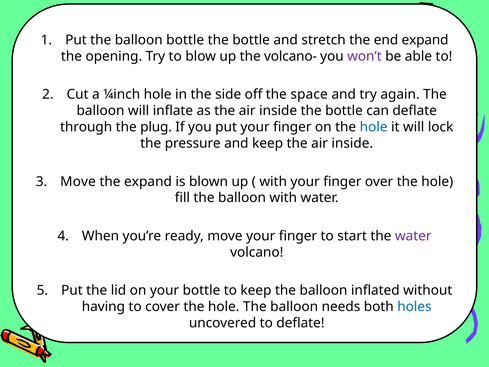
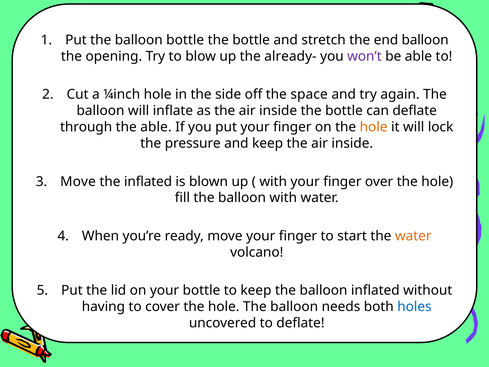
end expand: expand -> balloon (425, 40)
volcano-: volcano- -> already- (290, 56)
the plug: plug -> able (156, 127)
hole colour: blue -> orange (374, 127)
the expand: expand -> inflated (148, 181)
water colour: purple -> orange (413, 236)
